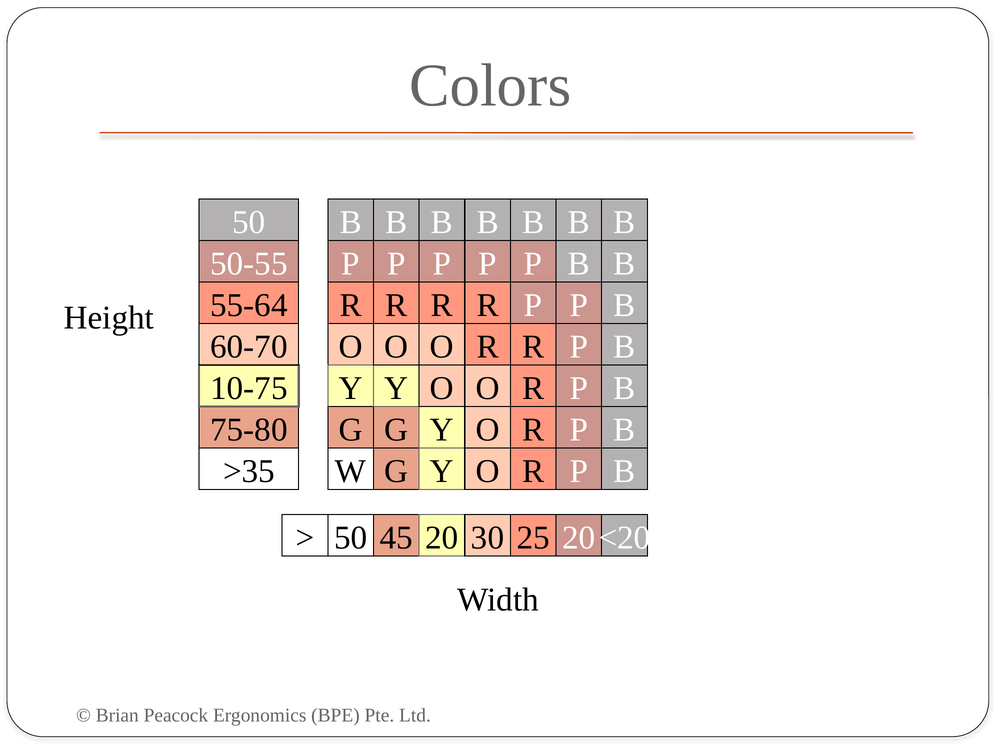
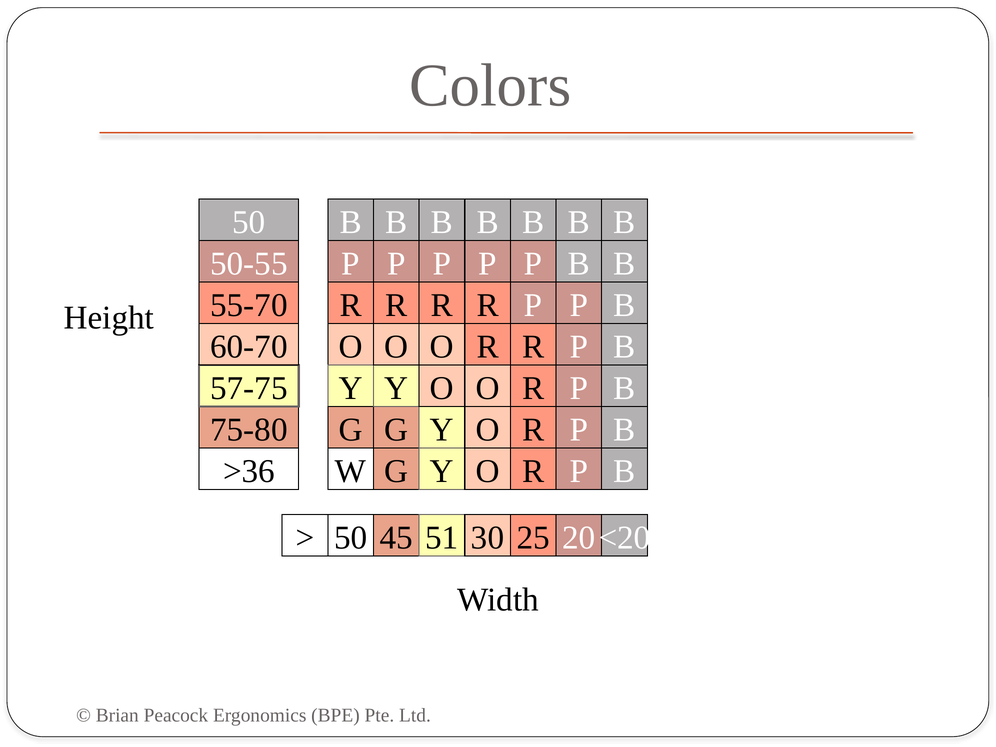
55-64: 55-64 -> 55-70 (249, 305)
10-75: 10-75 -> 57-75 (249, 388)
>35: >35 -> >36 (249, 471)
20: 20 -> 51 (442, 538)
